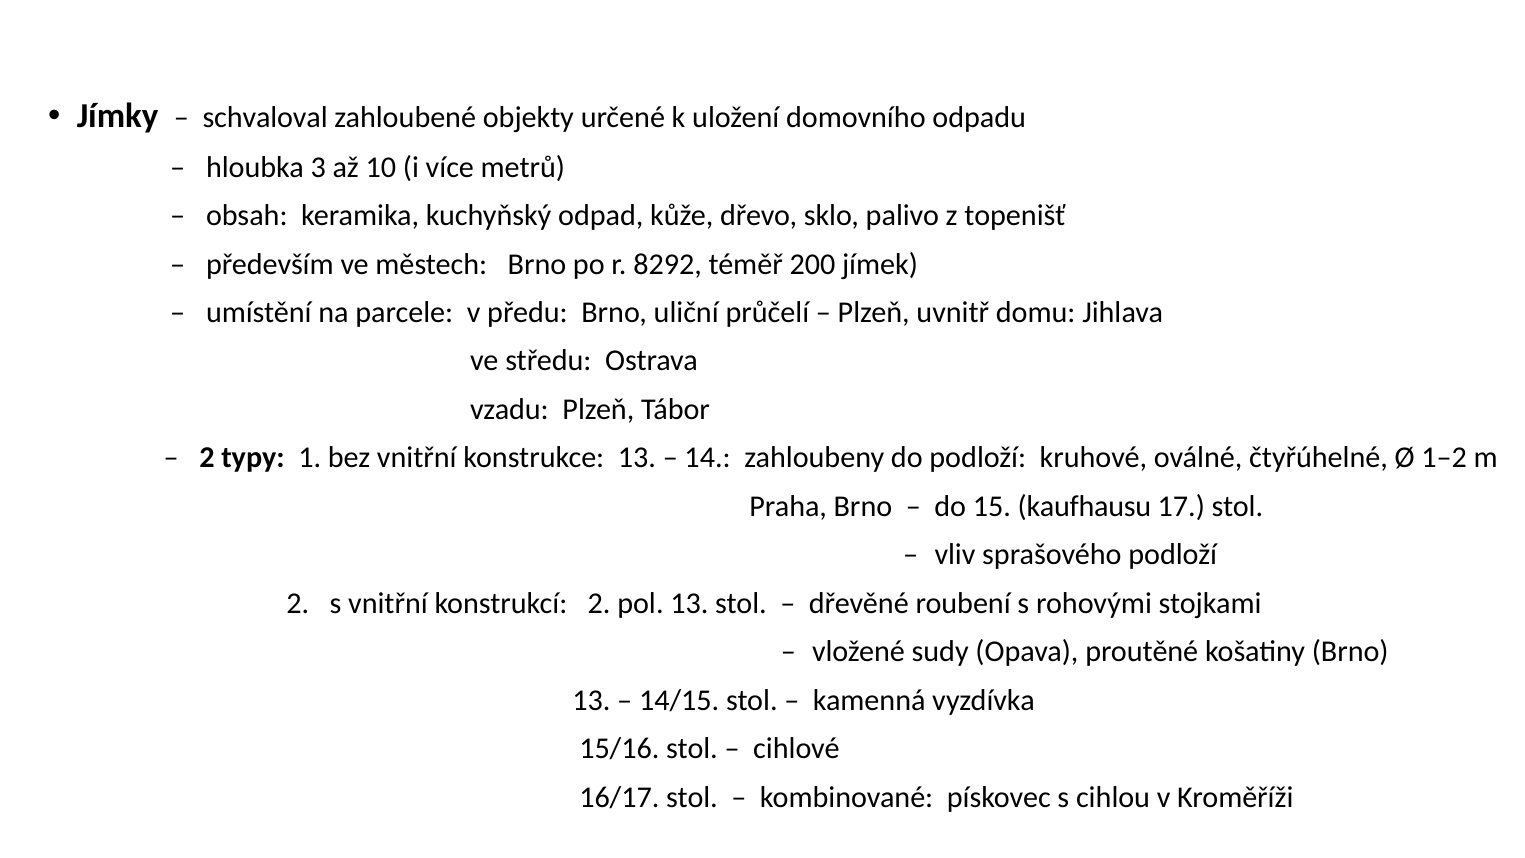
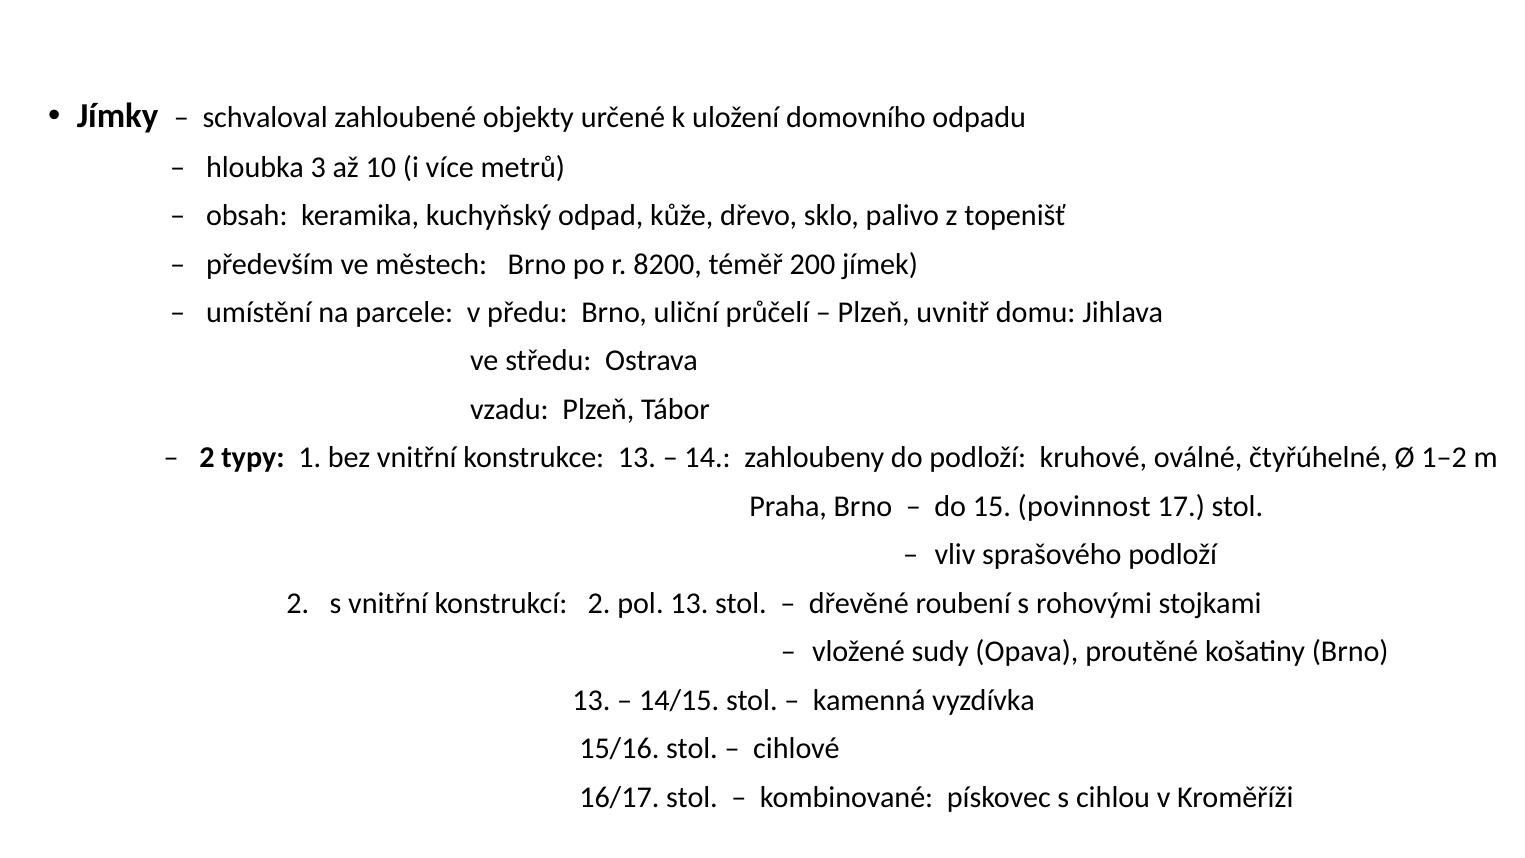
8292: 8292 -> 8200 (668, 264)
kaufhausu: kaufhausu -> povinnost (1084, 506)
